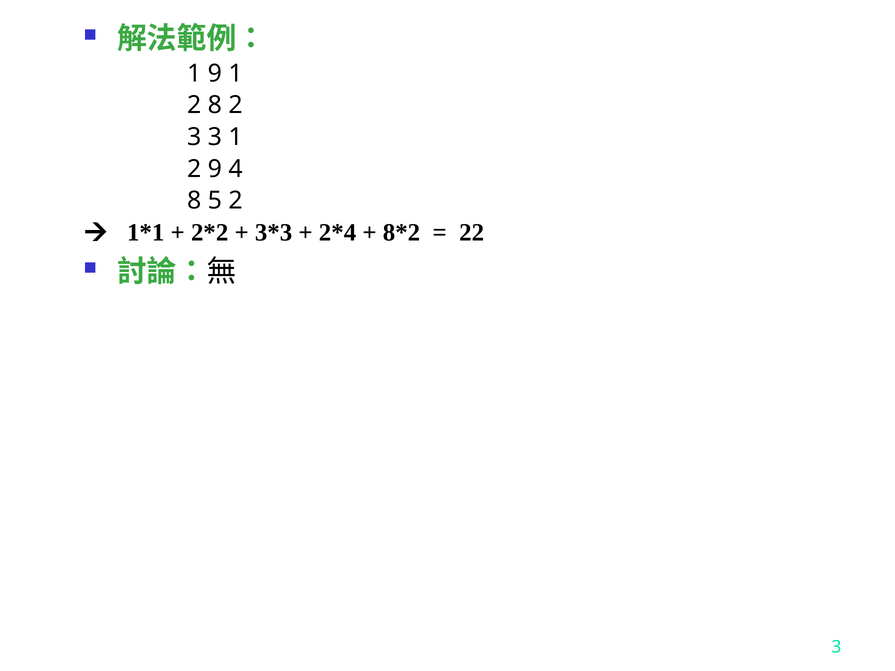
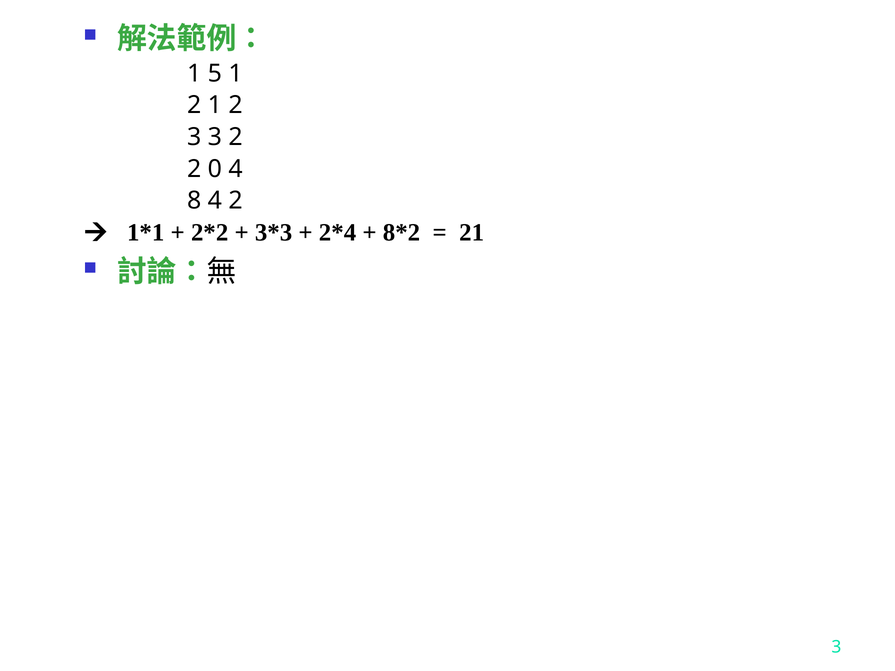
1 9: 9 -> 5 (215, 73)
2 8: 8 -> 1 (215, 105)
3 1: 1 -> 2 (236, 137)
2 9: 9 -> 0 (215, 169)
8 5: 5 -> 4 (215, 201)
22: 22 -> 21 (472, 233)
